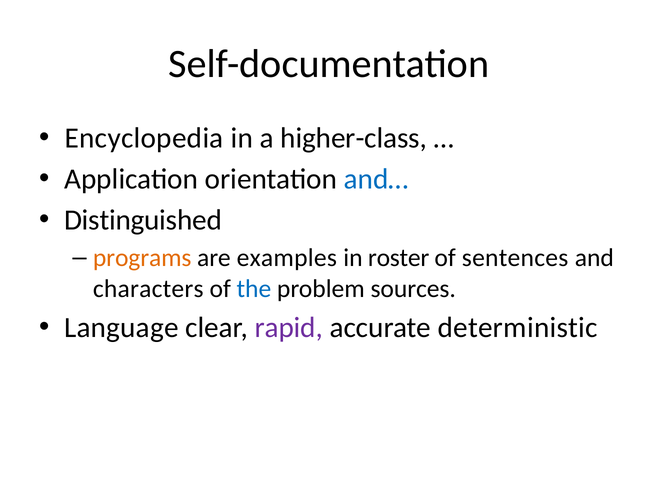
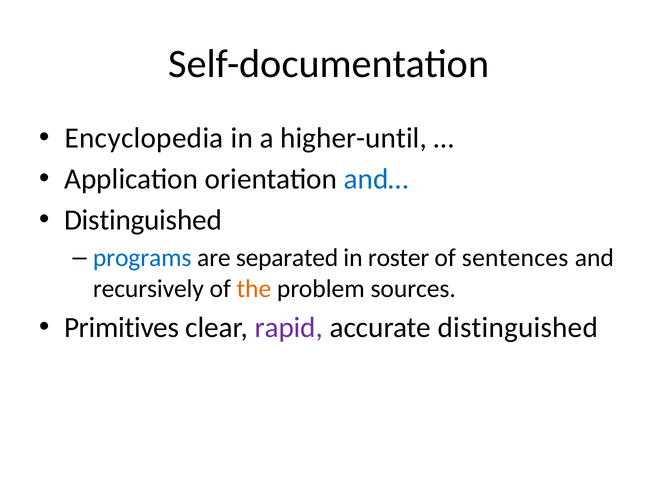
higher-class: higher-class -> higher-until (354, 138)
programs colour: orange -> blue (142, 258)
examples: examples -> separated (287, 258)
characters: characters -> recursively (148, 288)
the colour: blue -> orange (254, 288)
Language: Language -> Primitives (122, 327)
accurate deterministic: deterministic -> distinguished (518, 327)
